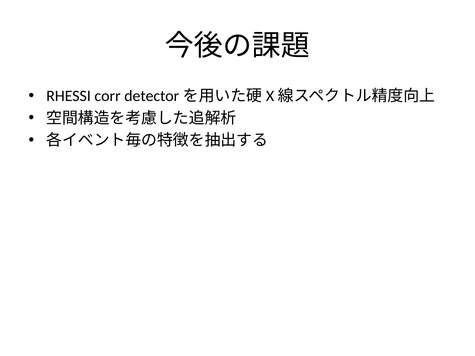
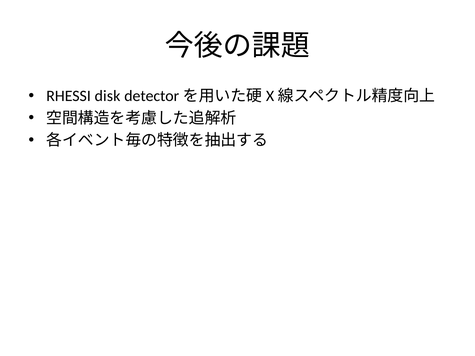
corr: corr -> disk (107, 96)
